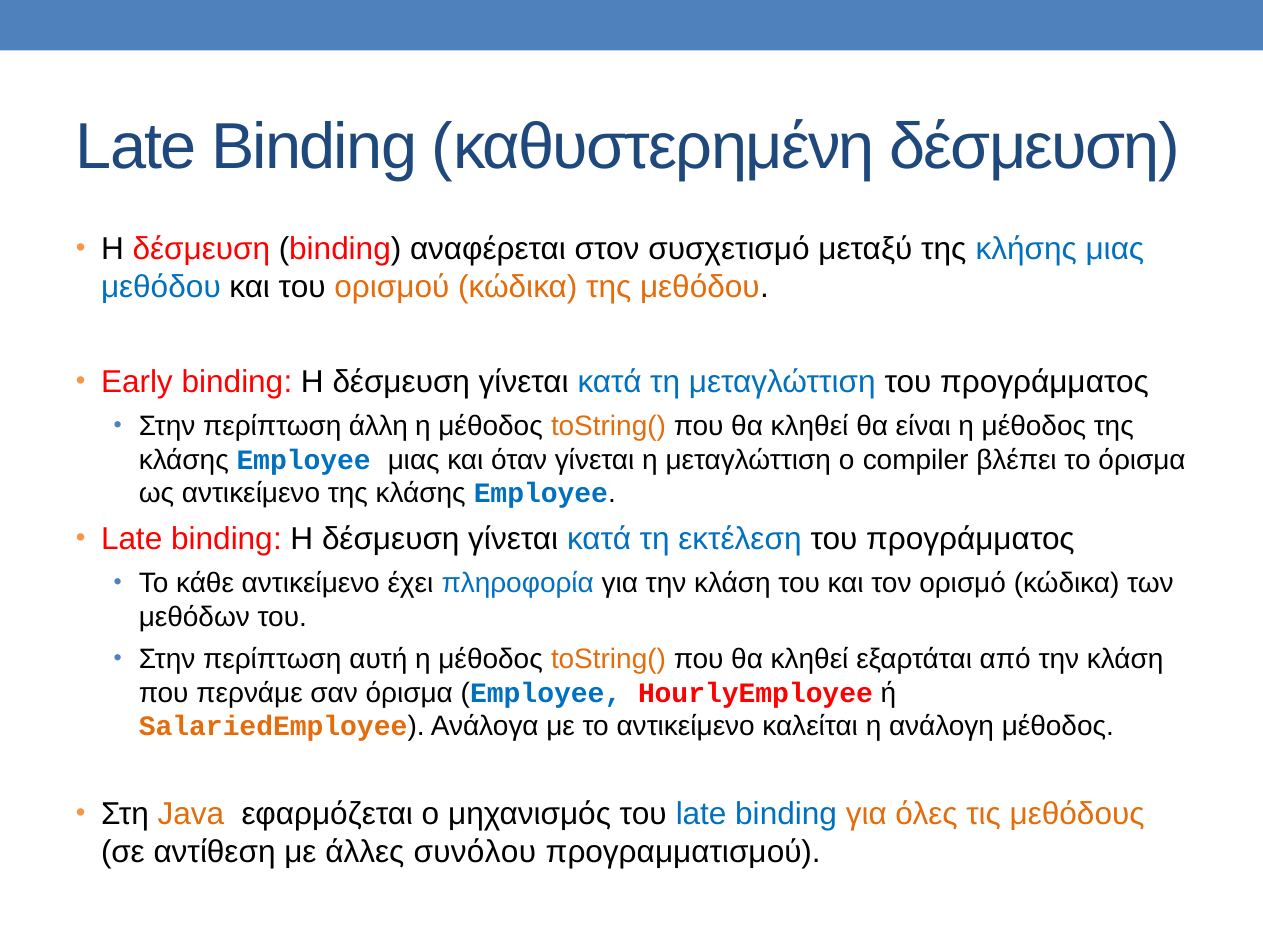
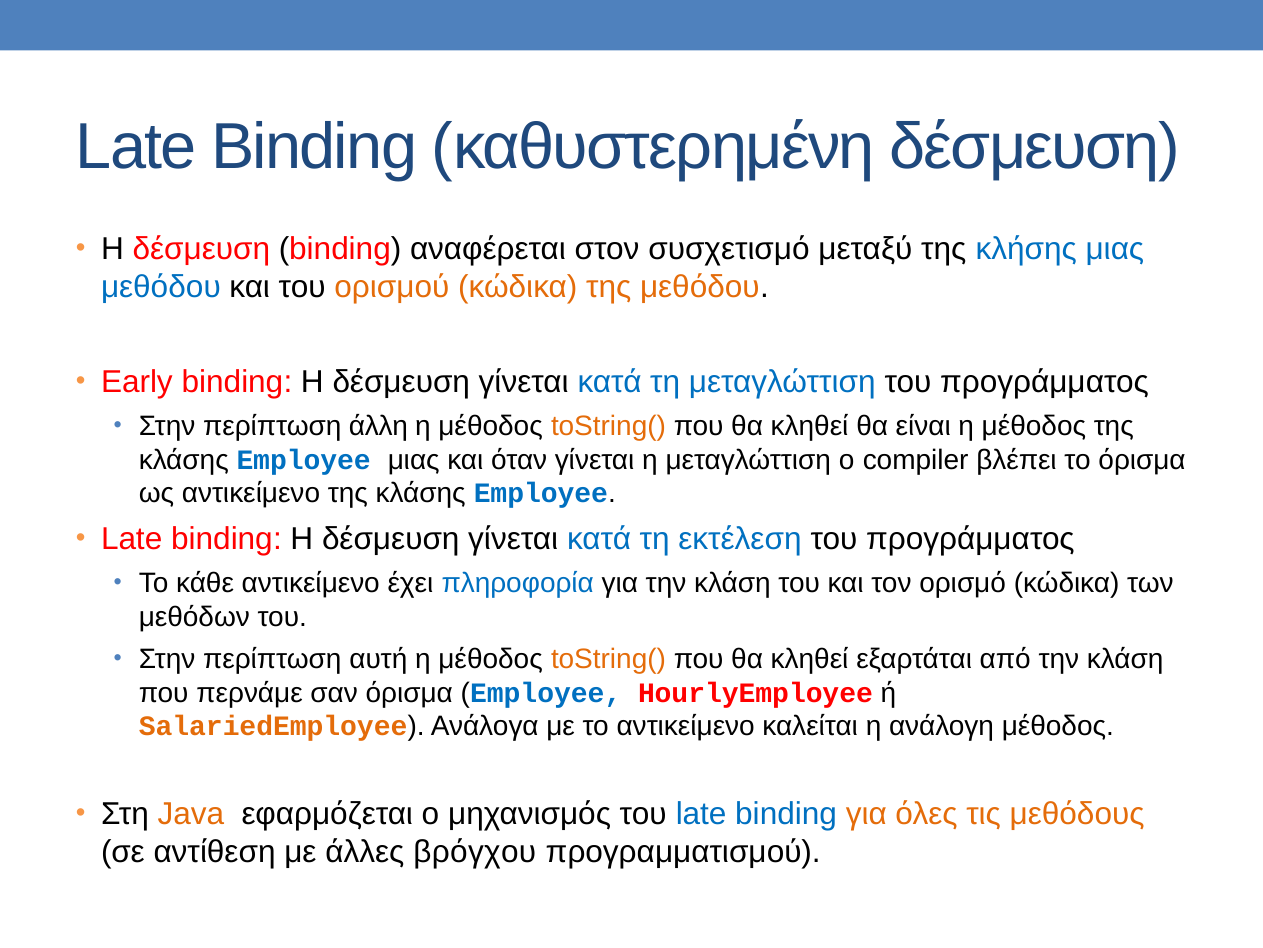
συνόλου: συνόλου -> βρόγχου (475, 852)
